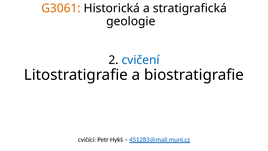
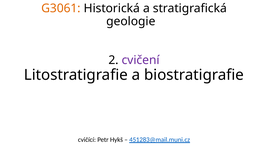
cvičení colour: blue -> purple (141, 60)
